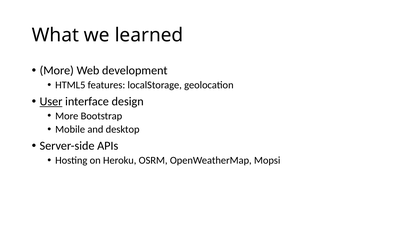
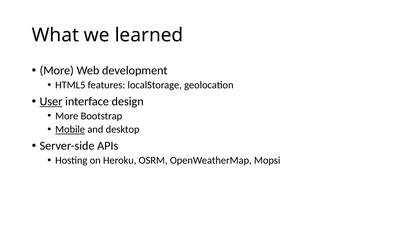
Mobile underline: none -> present (70, 129)
